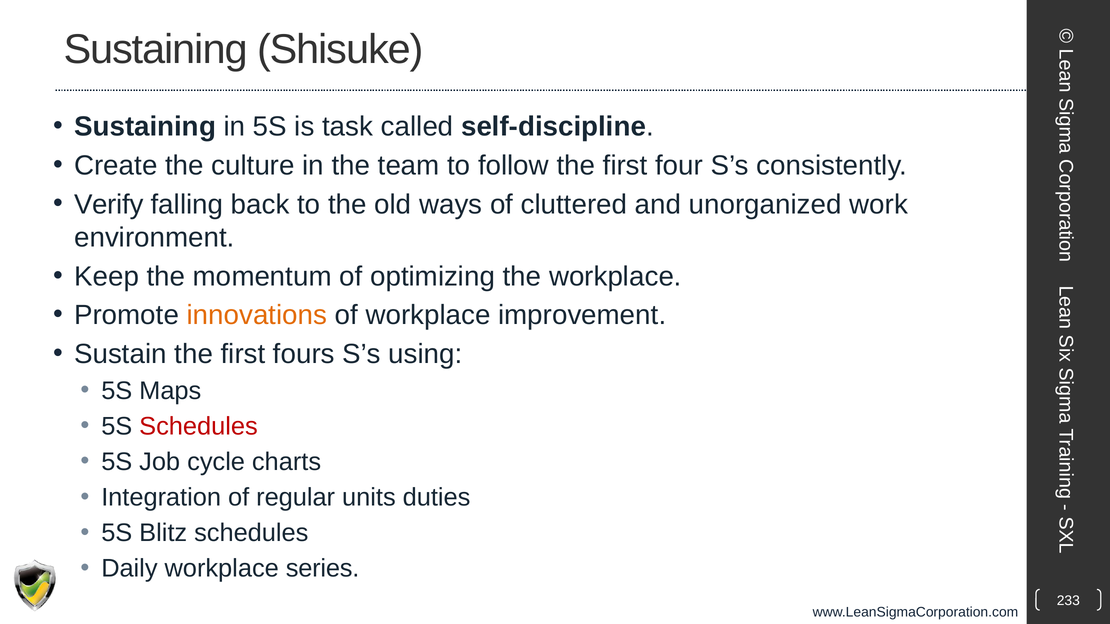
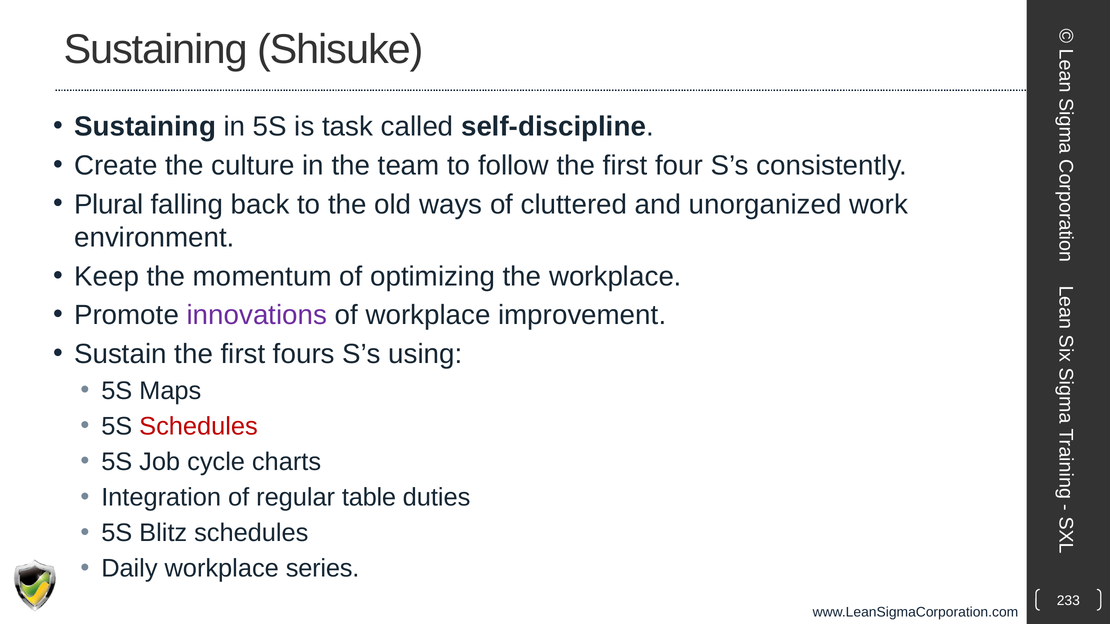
Verify: Verify -> Plural (109, 205)
innovations colour: orange -> purple (257, 315)
units: units -> table (369, 498)
